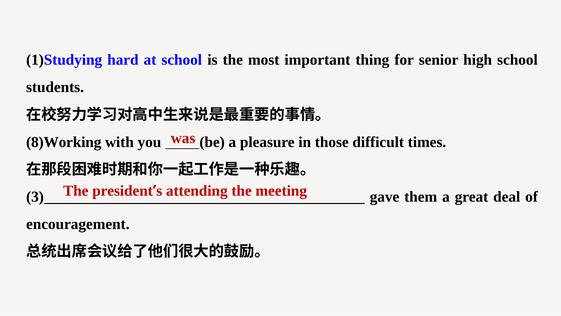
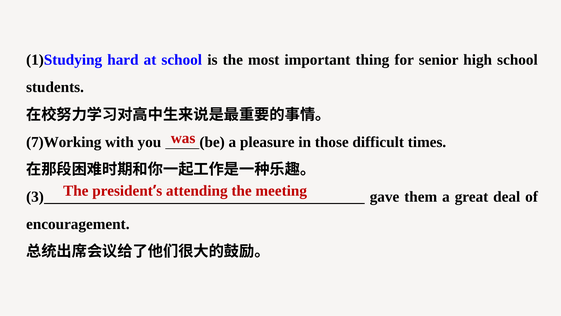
8)Working: 8)Working -> 7)Working (64, 142)
